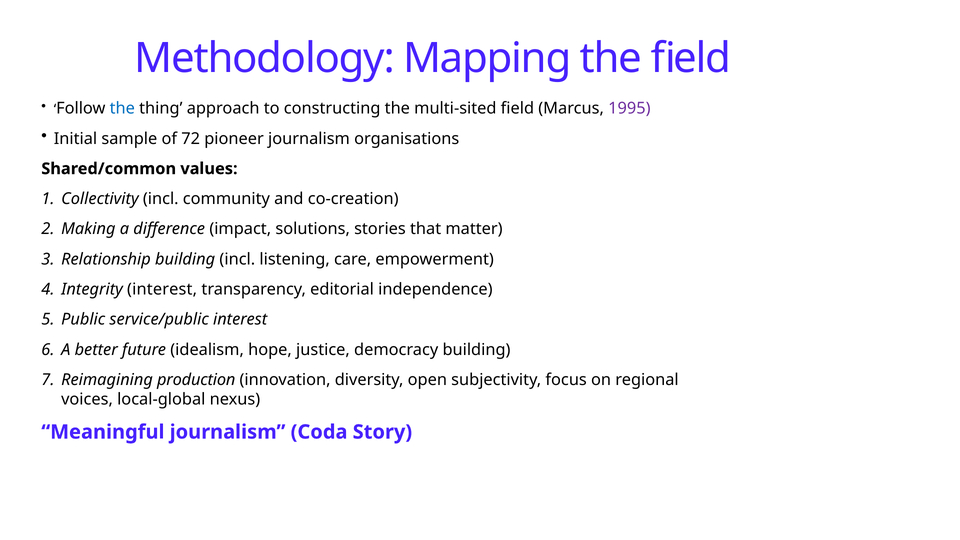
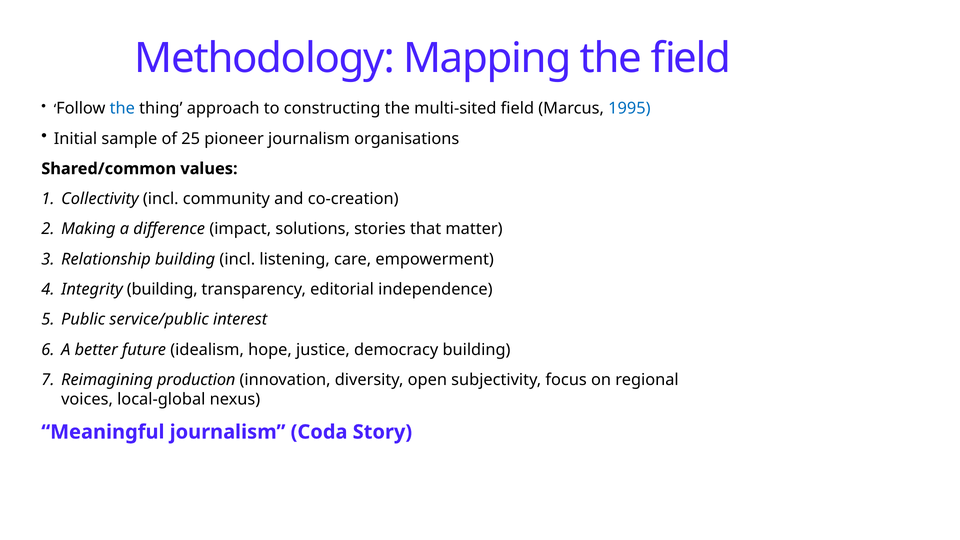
1995 colour: purple -> blue (629, 108)
72: 72 -> 25 (191, 139)
Integrity interest: interest -> building (162, 289)
